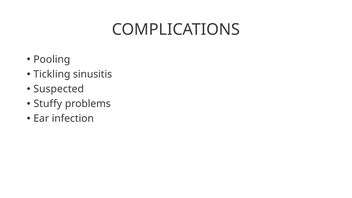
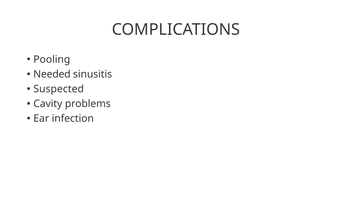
Tickling: Tickling -> Needed (52, 74)
Stuffy: Stuffy -> Cavity (48, 104)
